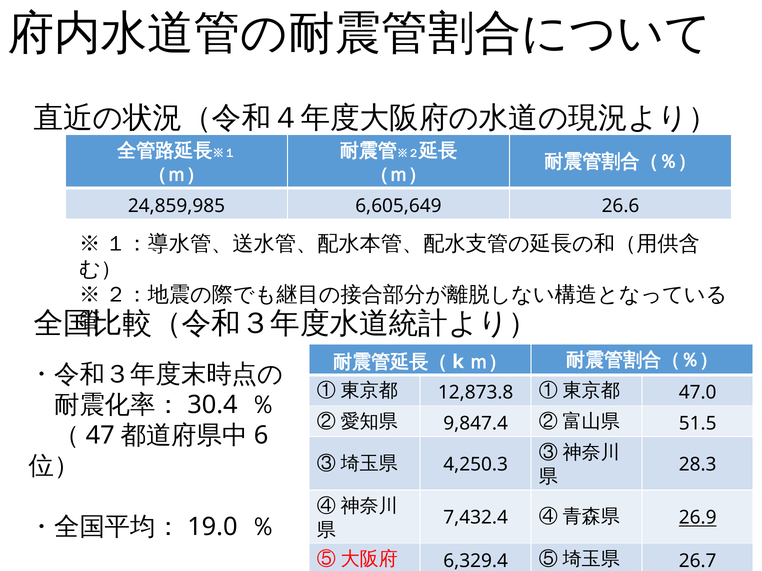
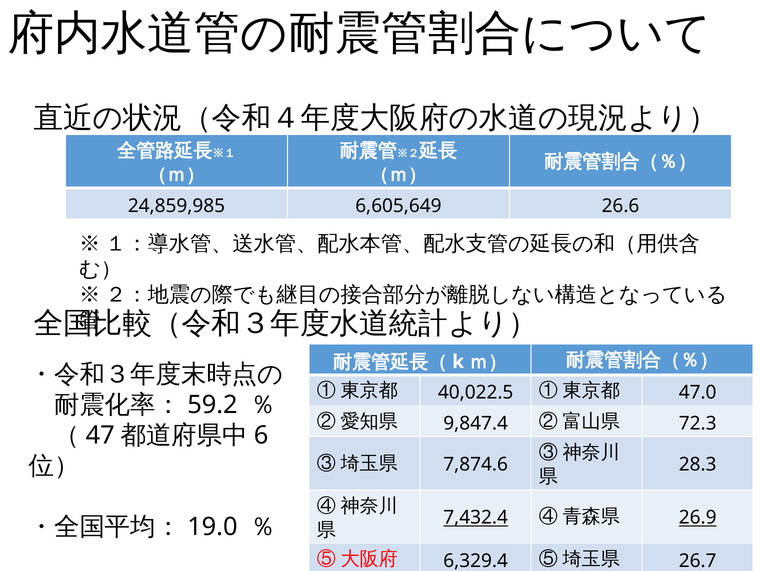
12,873.8: 12,873.8 -> 40,022.5 (476, 393)
30.4: 30.4 -> 59.2 (212, 405)
51.5: 51.5 -> 72.3 (698, 424)
4,250.3: 4,250.3 -> 7,874.6 (476, 465)
7,432.4 underline: none -> present (476, 518)
